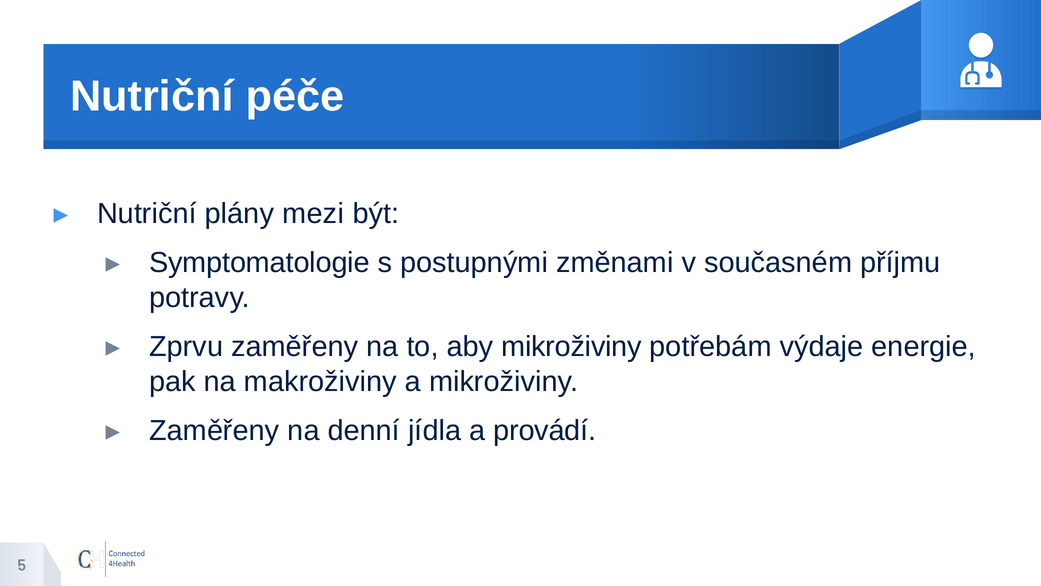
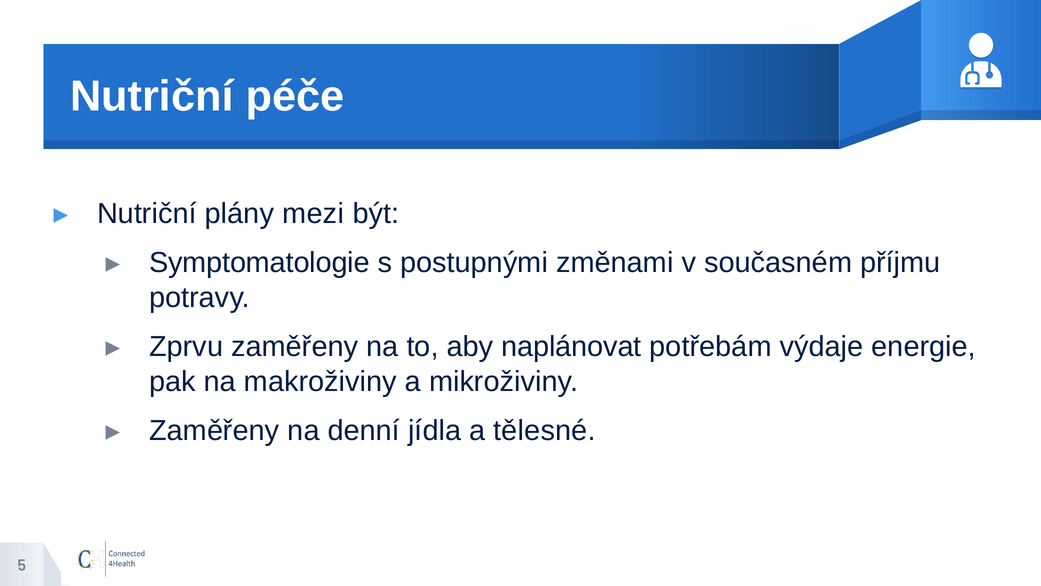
aby mikroživiny: mikroživiny -> naplánovat (571, 347)
provádí: provádí -> tělesné (544, 430)
